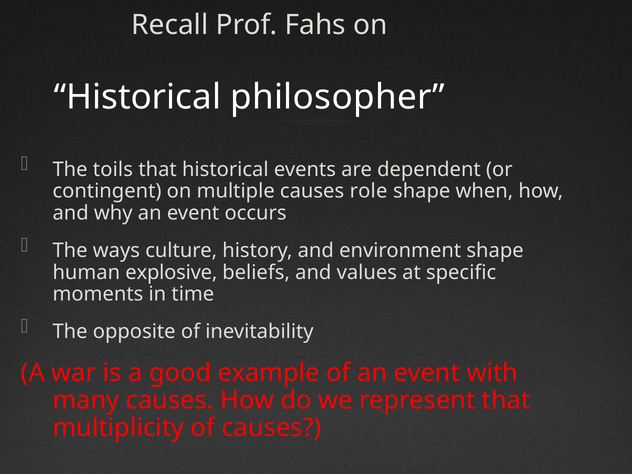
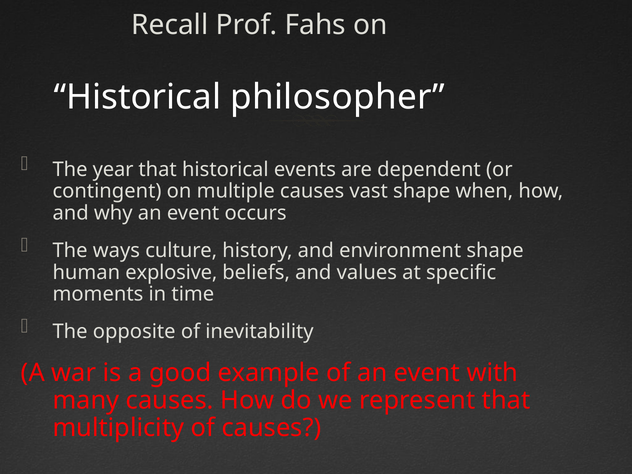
toils: toils -> year (113, 169)
role: role -> vast (369, 191)
